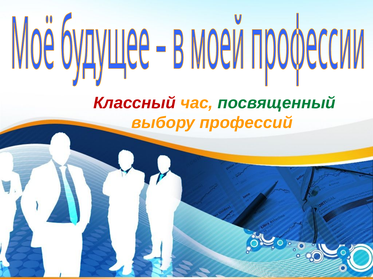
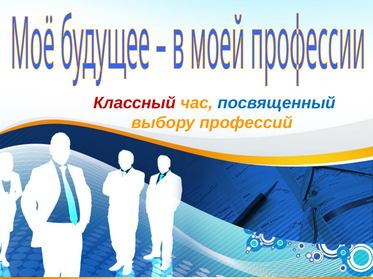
посвященный colour: green -> blue (277, 103)
